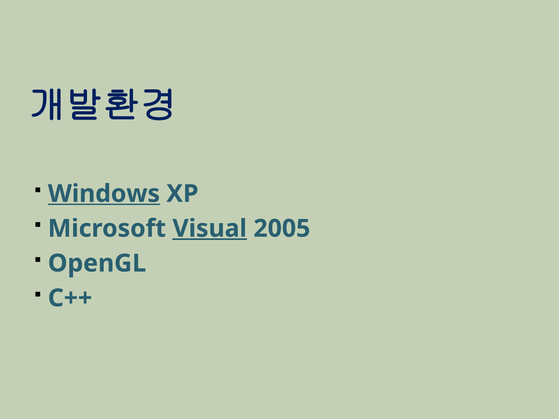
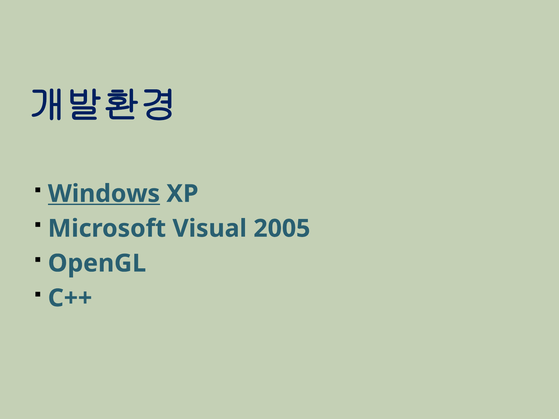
Visual underline: present -> none (210, 229)
